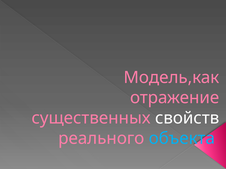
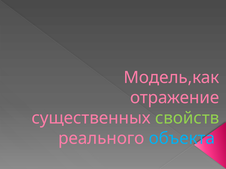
свойств colour: white -> light green (187, 118)
